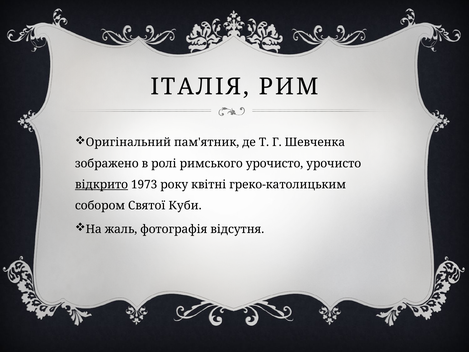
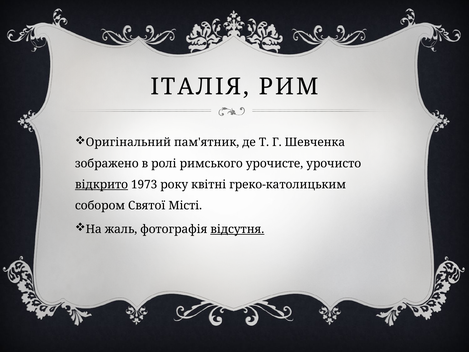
римського урочисто: урочисто -> урочисте (274, 163)
Куби: Куби -> Місті (185, 206)
відсутня underline: none -> present (237, 229)
